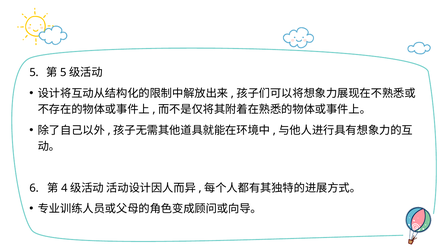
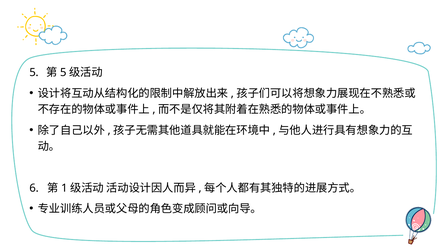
4: 4 -> 1 (64, 188)
